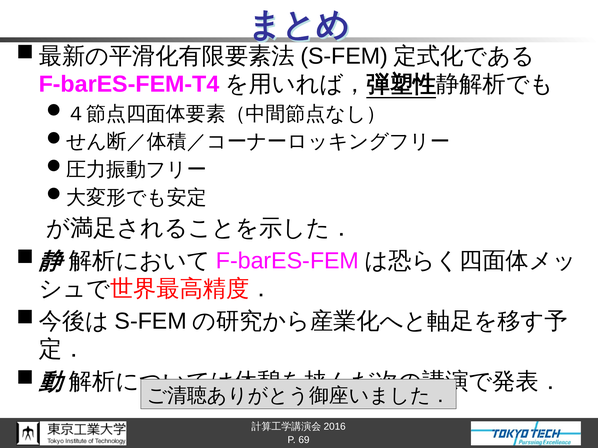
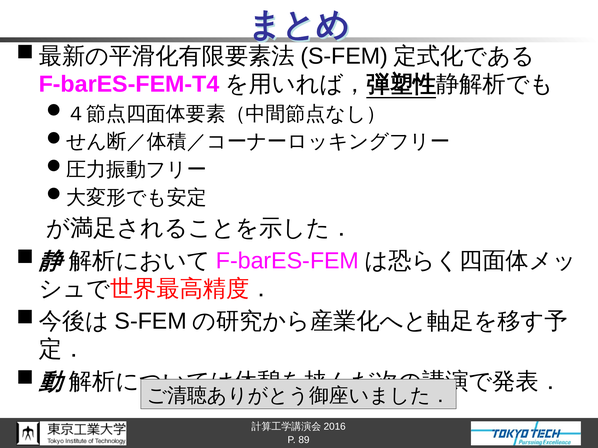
69: 69 -> 89 (304, 440)
